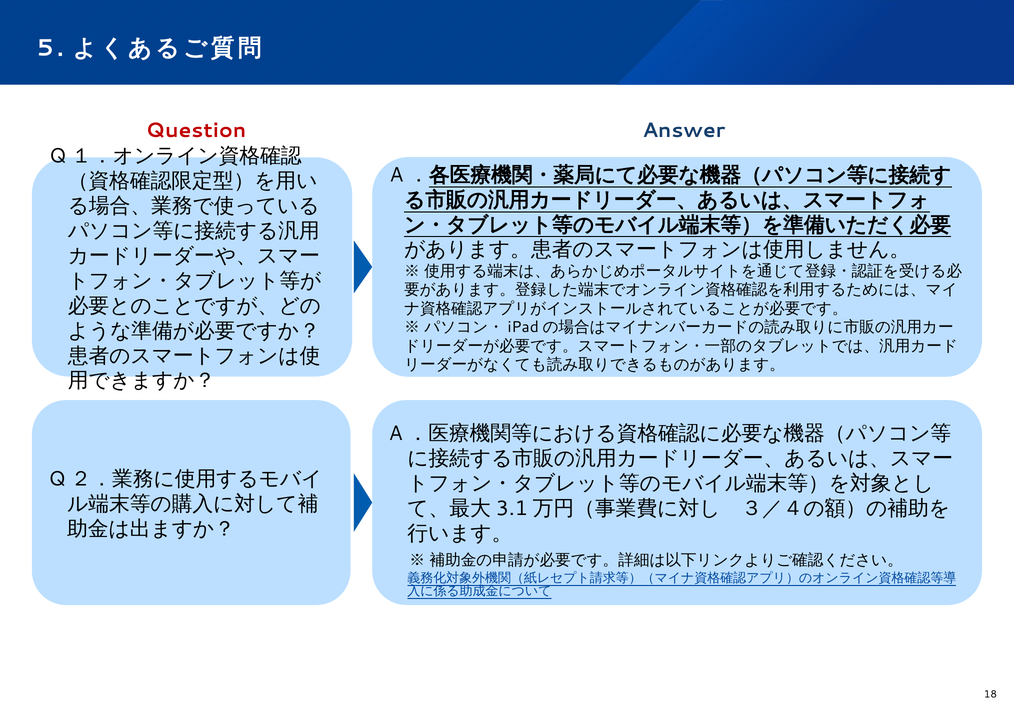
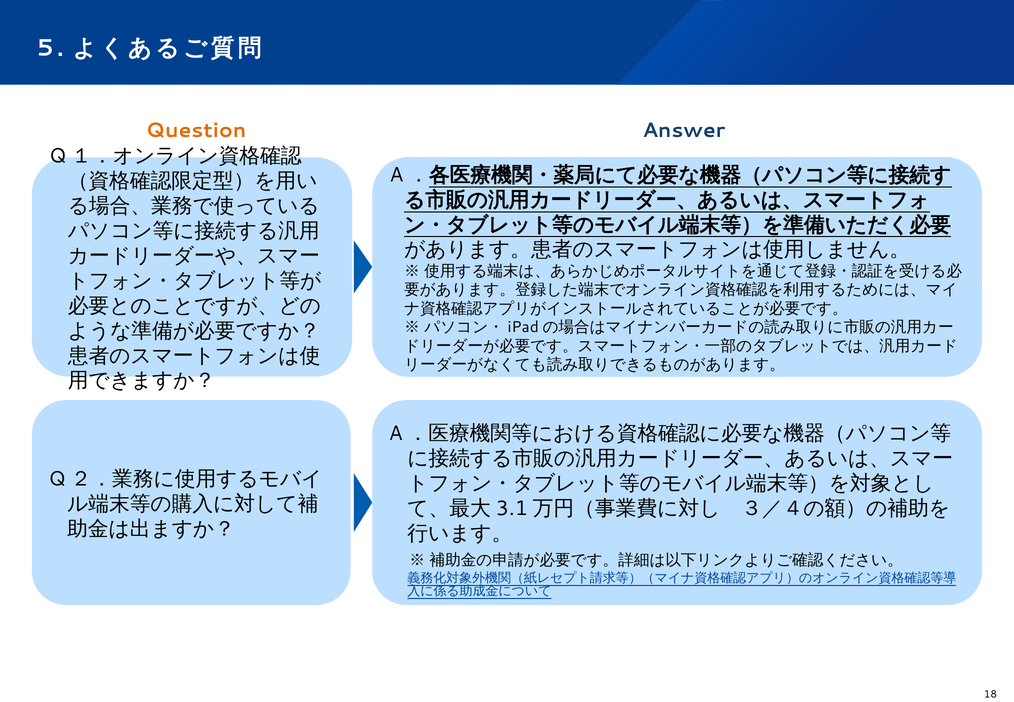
Question colour: red -> orange (196, 131)
